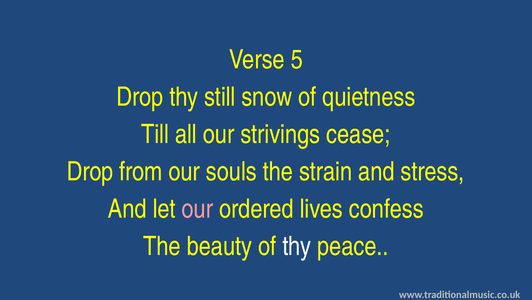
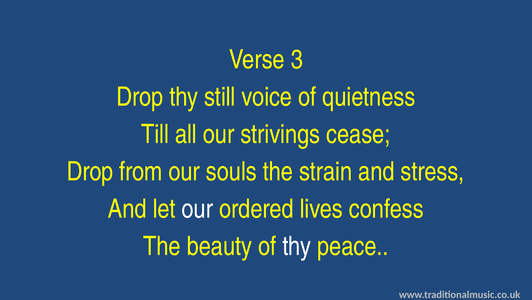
5: 5 -> 3 (297, 59)
snow: snow -> voice (267, 97)
our colour: pink -> white (197, 208)
